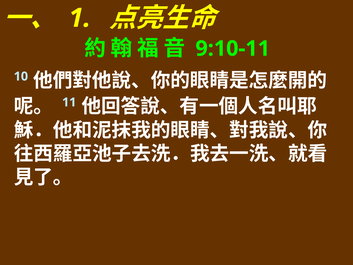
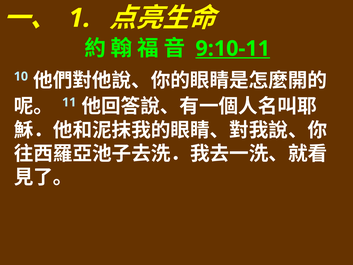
9:10-11 underline: none -> present (233, 49)
